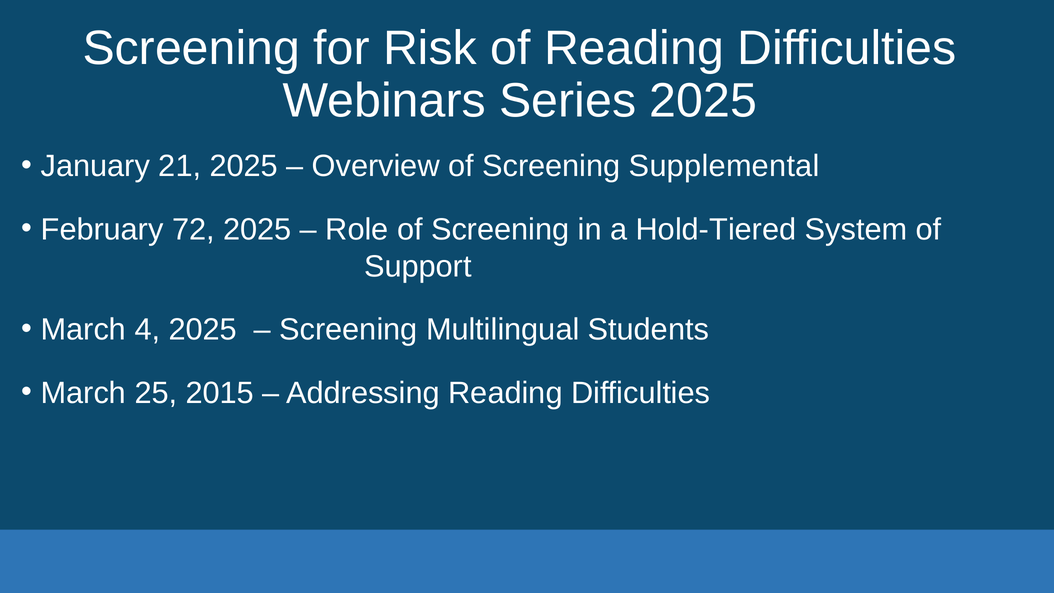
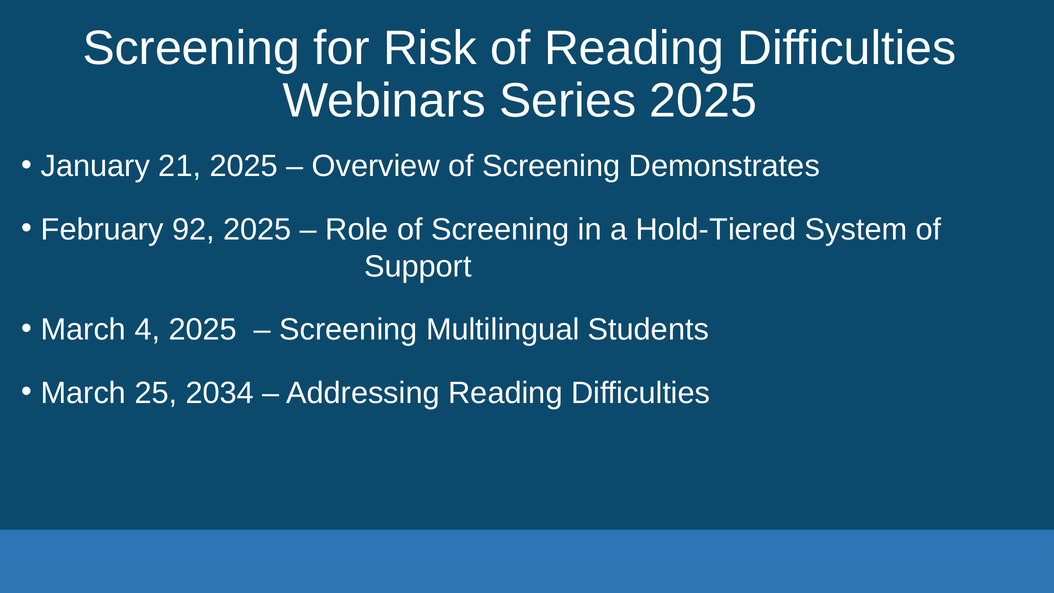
Supplemental: Supplemental -> Demonstrates (724, 166)
72: 72 -> 92 (193, 229)
2015: 2015 -> 2034 (220, 393)
